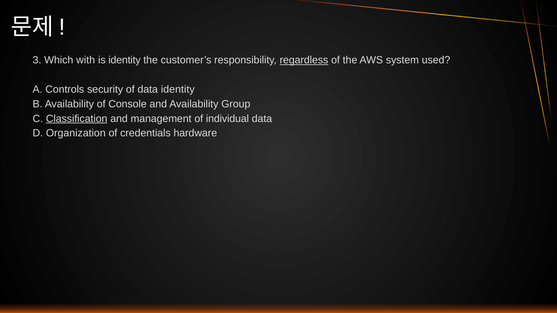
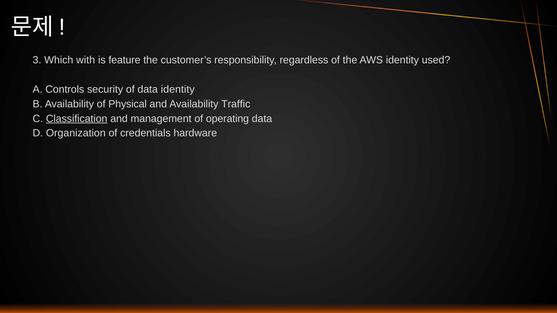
is identity: identity -> feature (125, 60)
regardless underline: present -> none (304, 60)
AWS system: system -> identity (402, 60)
Console: Console -> Physical (128, 104)
Group: Group -> Traffic (236, 104)
individual: individual -> operating (227, 119)
